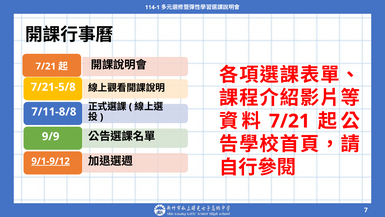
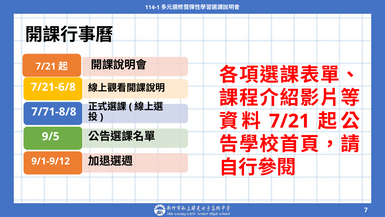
7/21-5/8: 7/21-5/8 -> 7/21-6/8 (53, 87)
7/11-8/8: 7/11-8/8 -> 7/71-8/8 (54, 112)
9/9: 9/9 -> 9/5 (51, 136)
9/1-9/12 underline: present -> none (51, 161)
